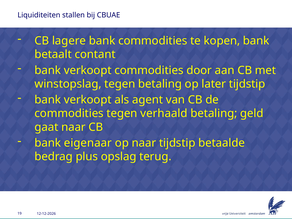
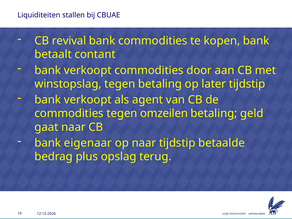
lagere: lagere -> revival (69, 41)
verhaald: verhaald -> omzeilen (164, 113)
